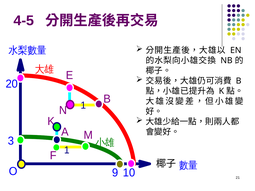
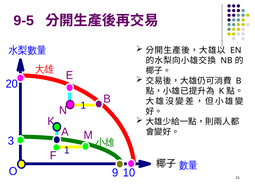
4-5: 4-5 -> 9-5 (24, 21)
